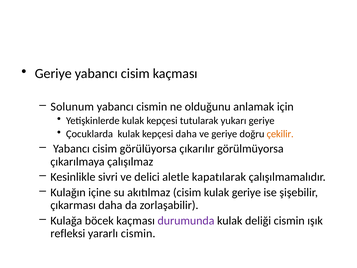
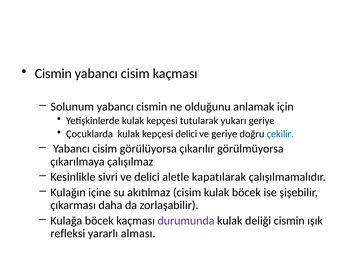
Geriye: Geriye -> Cismin (53, 74)
kepçesi daha: daha -> delici (186, 134)
çekilir colour: orange -> blue (280, 134)
kulak geriye: geriye -> böcek (246, 192)
yararlı cismin: cismin -> alması (138, 233)
